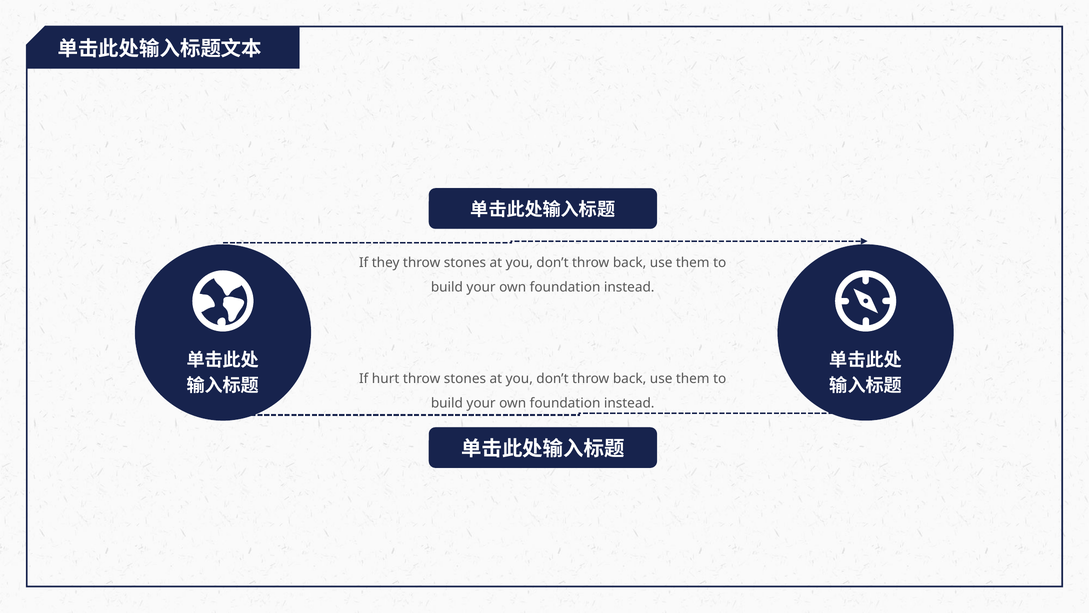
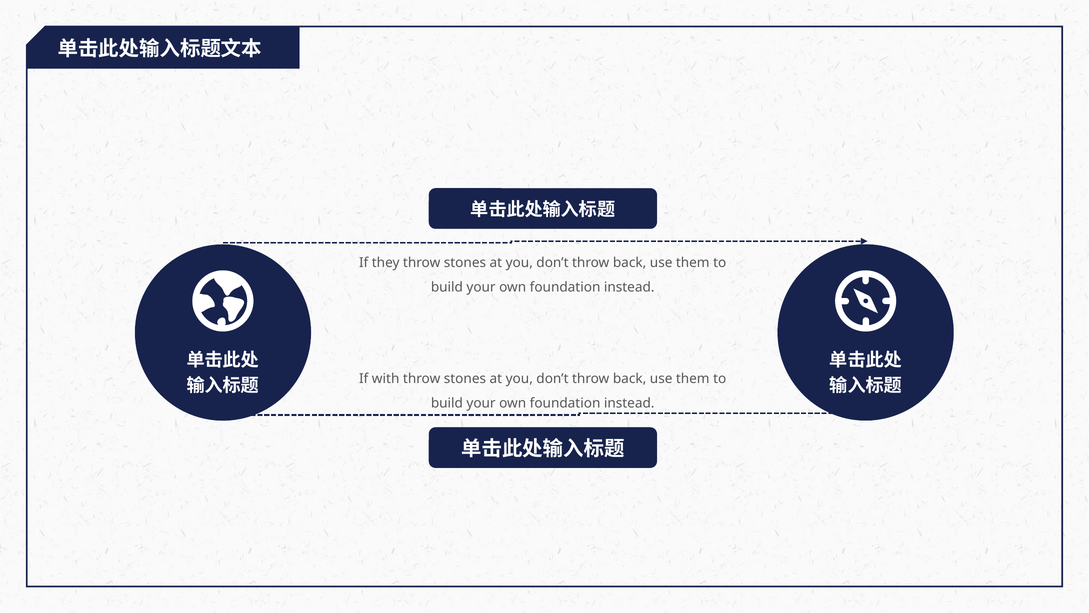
hurt: hurt -> with (386, 378)
